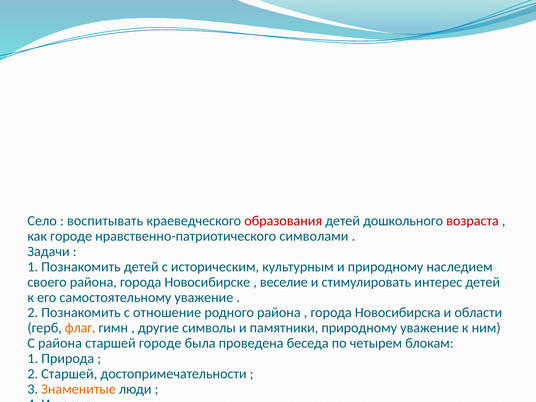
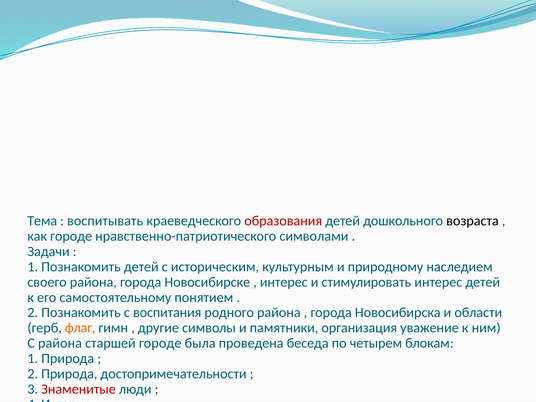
Село: Село -> Тема (42, 221)
возраста colour: red -> black (473, 221)
веселие: веселие -> интерес (284, 282)
самостоятельному уважение: уважение -> понятием (204, 297)
отношение: отношение -> воспитания (167, 313)
памятники природному: природному -> организация (359, 328)
2 Старшей: Старшей -> Природа (69, 374)
Знаменитые colour: orange -> red (79, 389)
